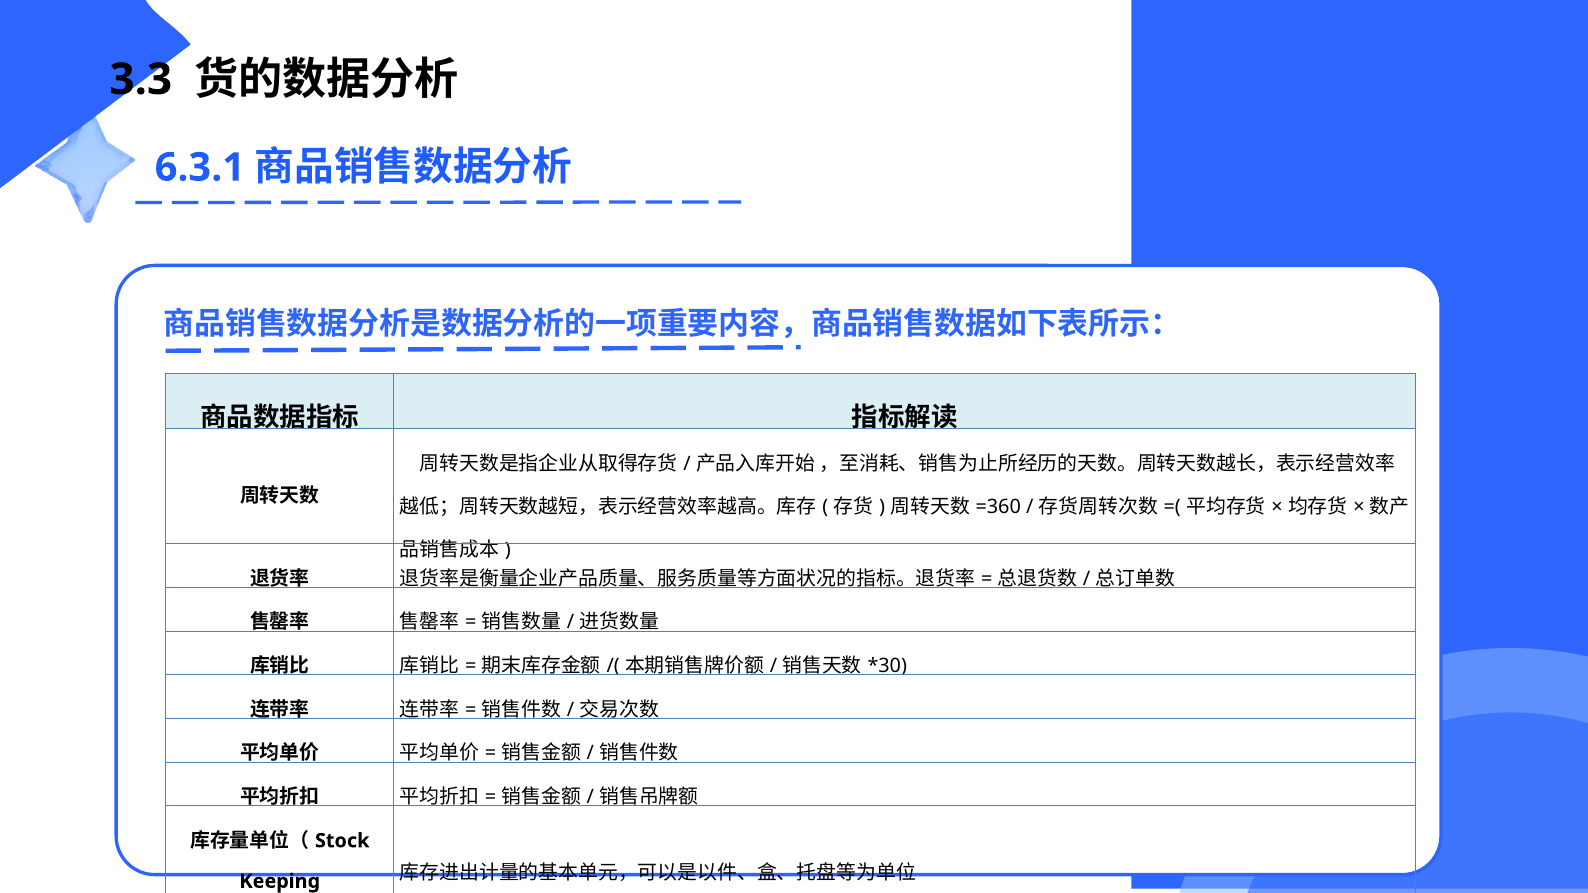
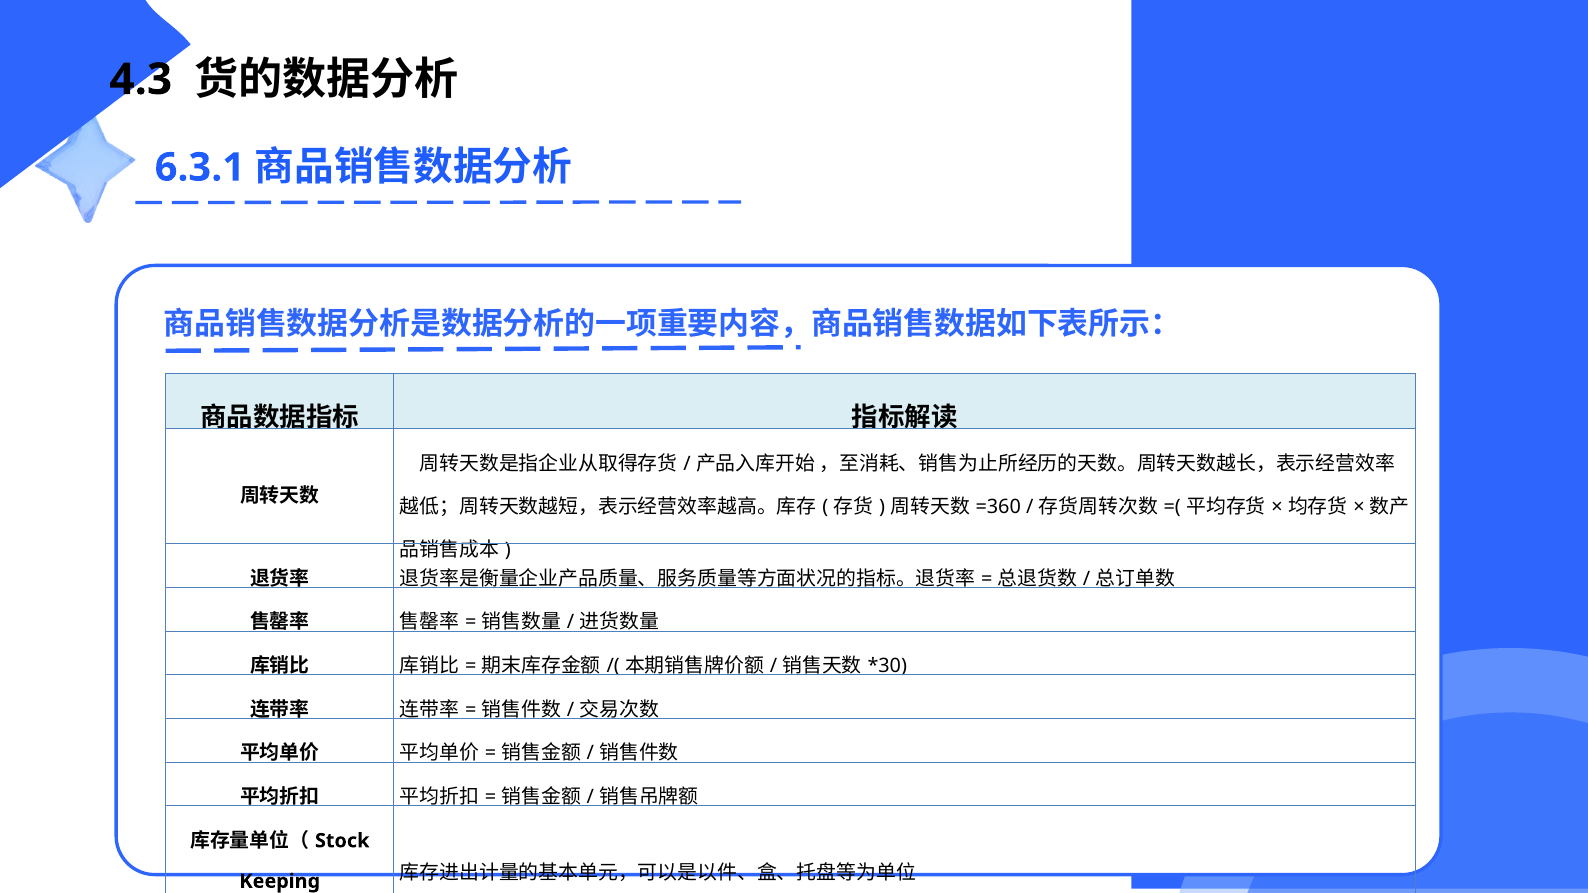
3.3: 3.3 -> 4.3 (141, 80)
